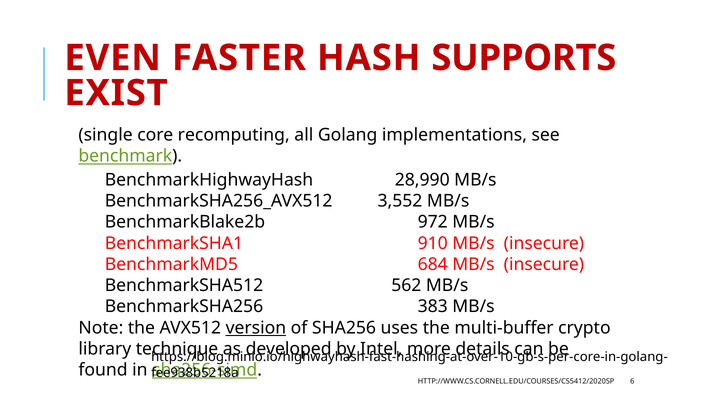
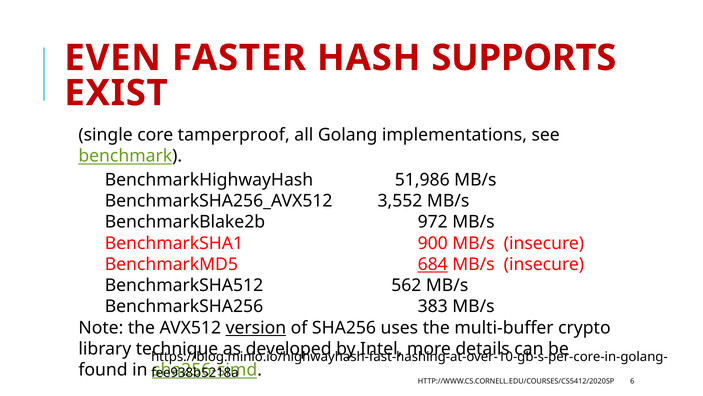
recomputing: recomputing -> tamperproof (234, 135)
28,990: 28,990 -> 51,986 (422, 180)
910: 910 -> 900 (433, 243)
684 underline: none -> present (433, 264)
